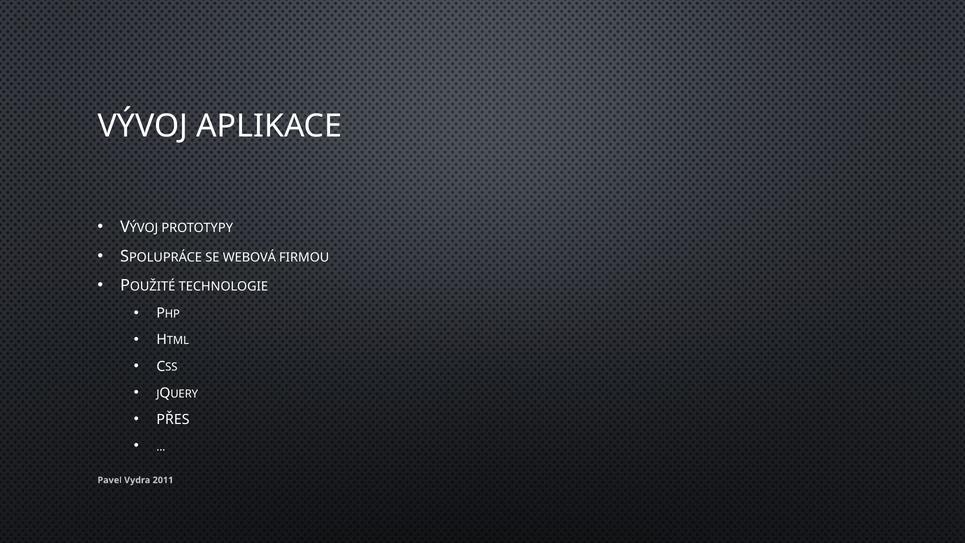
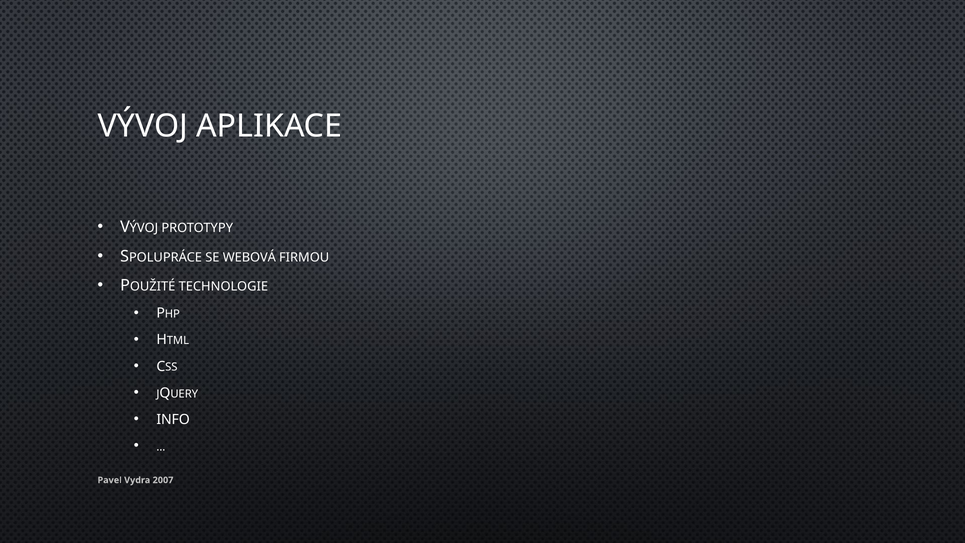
PŘES: PŘES -> INFO (173, 419)
2011: 2011 -> 2007 (163, 480)
